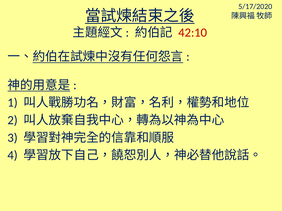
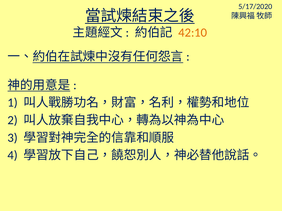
42:10 colour: red -> orange (193, 33)
